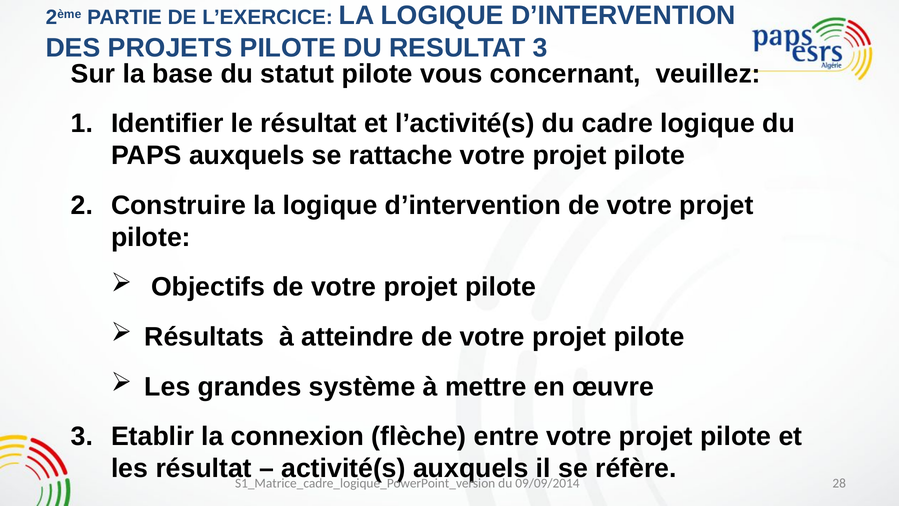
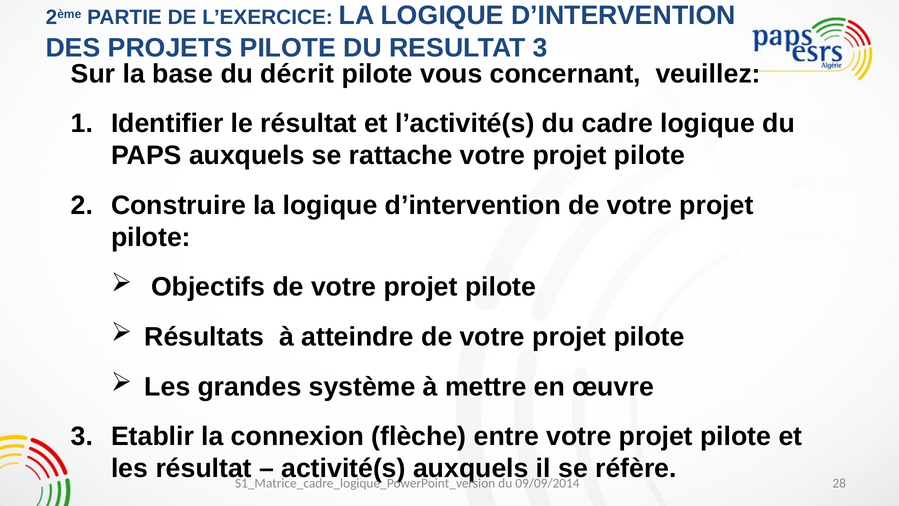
statut: statut -> décrit (297, 74)
